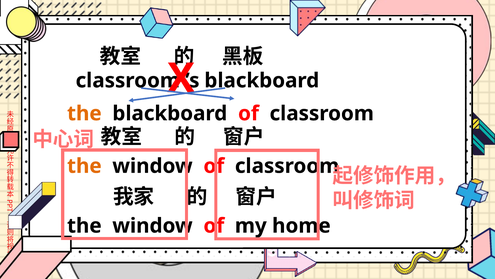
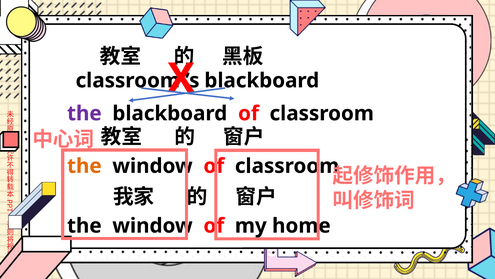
the colour: orange -> purple (84, 113)
